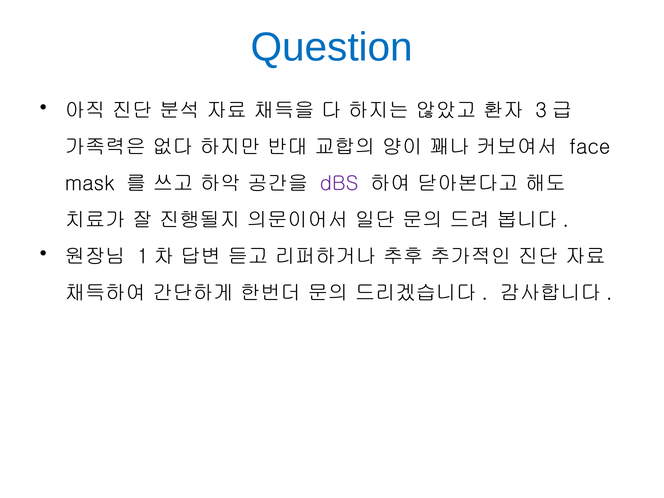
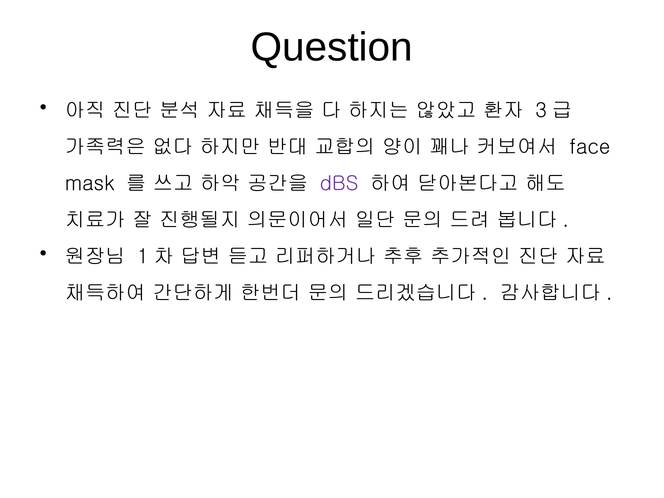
Question colour: blue -> black (332, 48)
